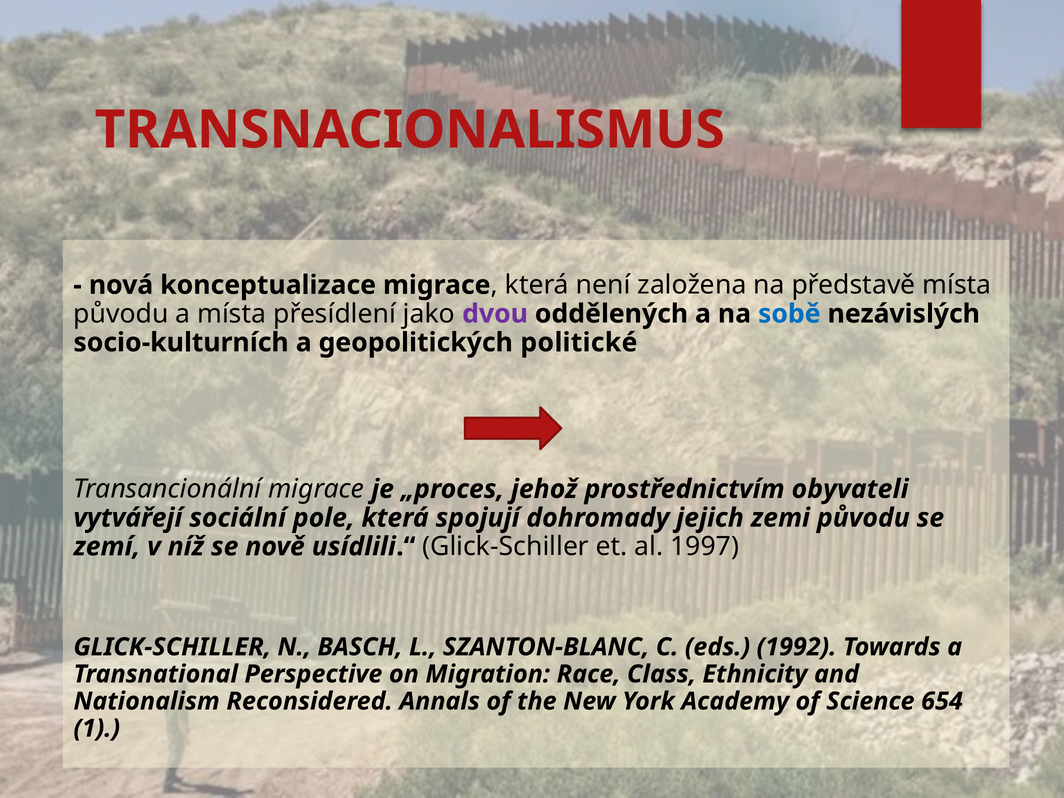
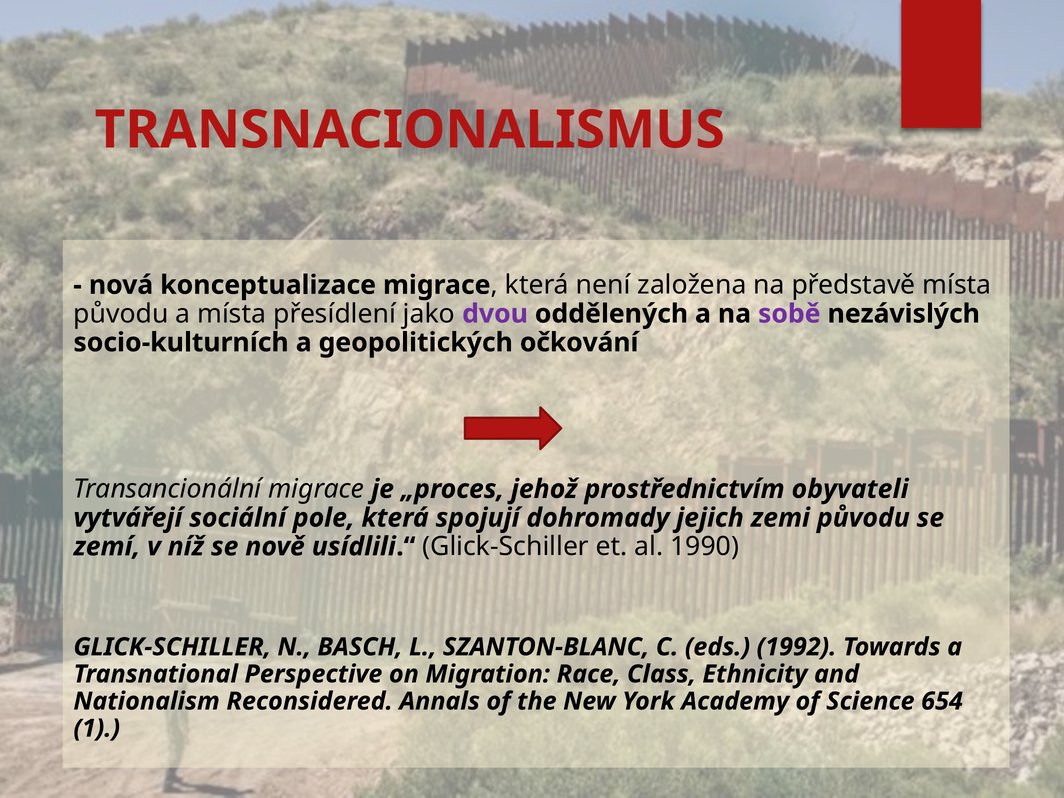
sobě colour: blue -> purple (789, 314)
politické: politické -> očkování (579, 343)
1997: 1997 -> 1990 (705, 547)
